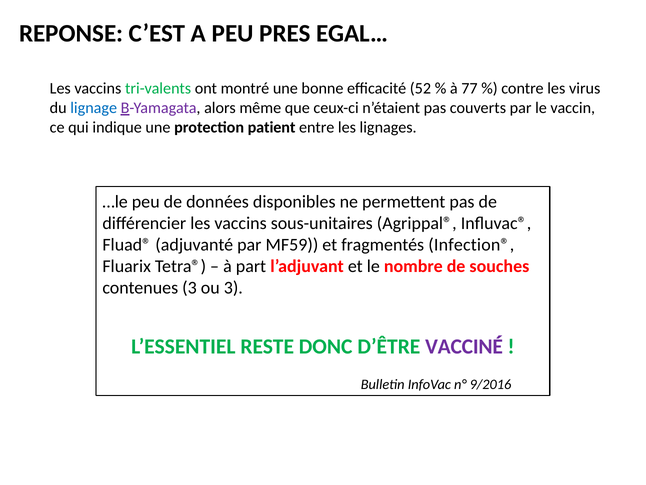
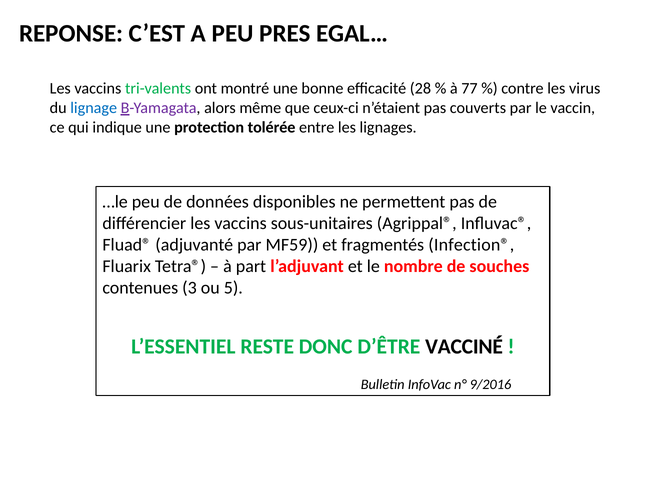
52: 52 -> 28 (420, 88)
patient: patient -> tolérée (272, 127)
ou 3: 3 -> 5 (233, 288)
VACCINÉ colour: purple -> black (464, 346)
